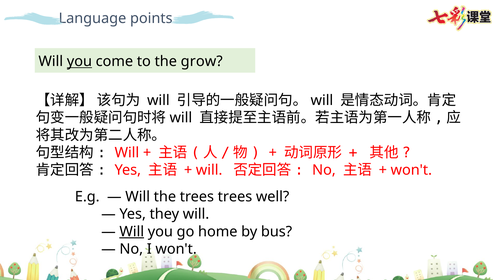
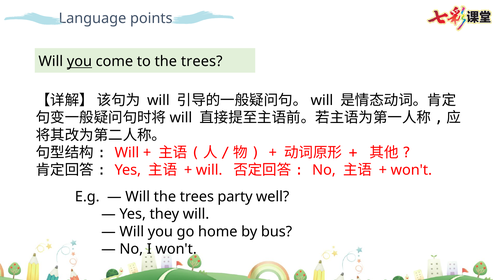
to the grow: grow -> trees (202, 61)
trees trees: trees -> party (235, 196)
Will underline: present -> none (132, 231)
